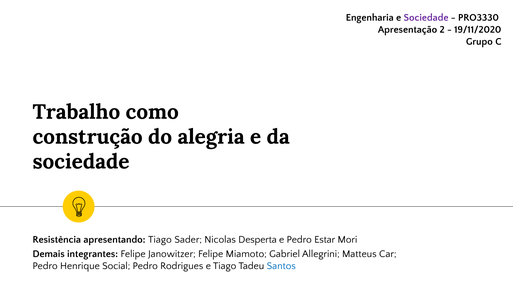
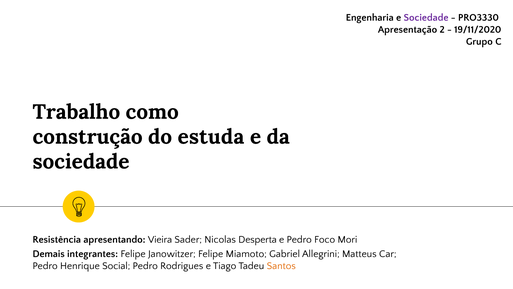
alegria: alegria -> estuda (211, 137)
apresentando Tiago: Tiago -> Vieira (160, 239)
Estar: Estar -> Foco (325, 239)
Santos colour: blue -> orange (281, 265)
